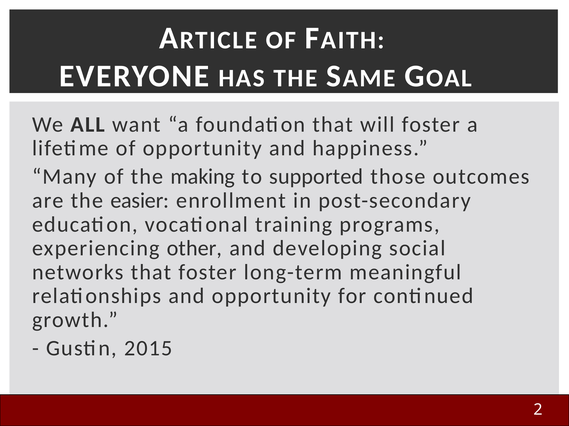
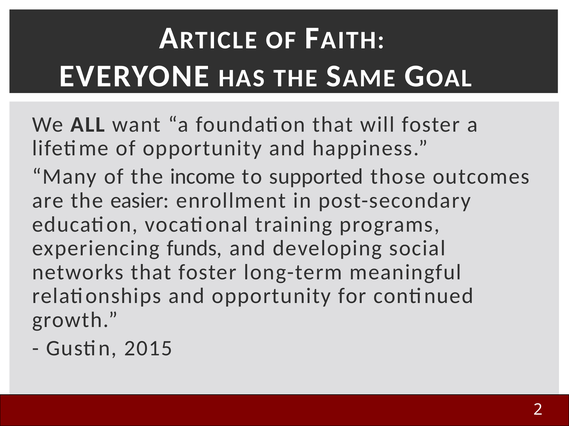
making: making -> income (203, 177)
other: other -> funds (195, 249)
